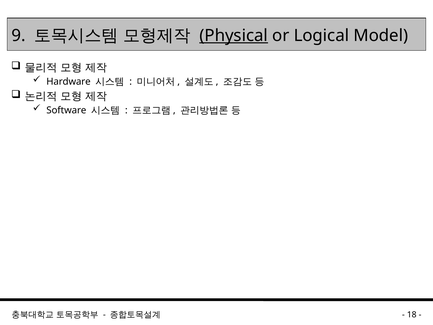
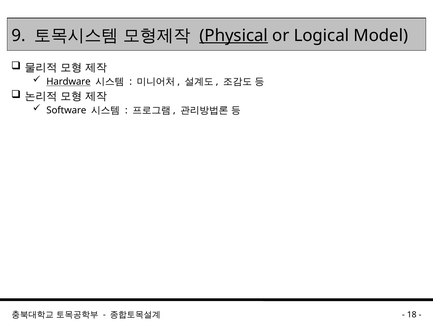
Hardware underline: none -> present (69, 82)
